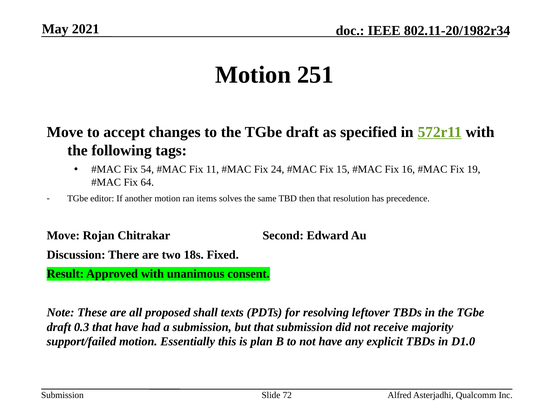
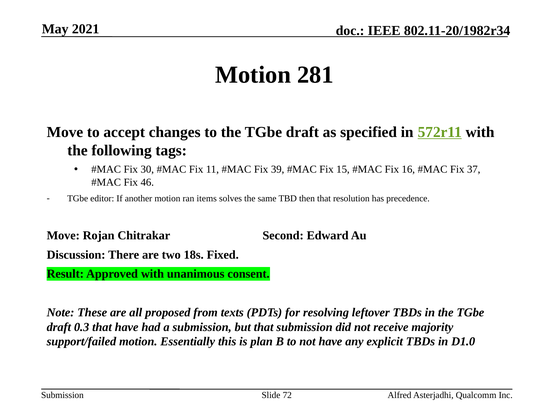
251: 251 -> 281 (315, 75)
54: 54 -> 30 (147, 169)
24: 24 -> 39 (278, 169)
19: 19 -> 37 (474, 169)
64: 64 -> 46 (147, 182)
shall: shall -> from (206, 312)
